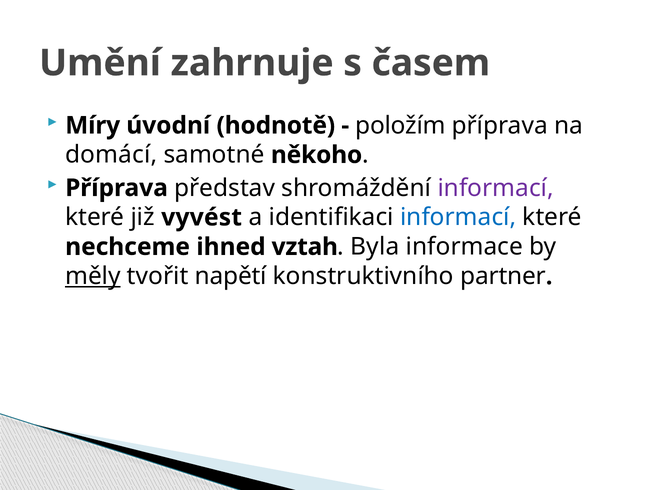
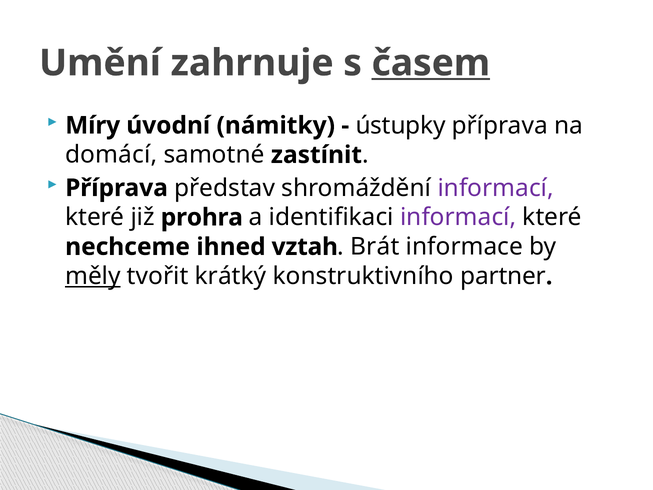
časem underline: none -> present (431, 63)
hodnotě: hodnotě -> námitky (276, 125)
položím: položím -> ústupky (401, 125)
někoho: někoho -> zastínit (316, 155)
vyvést: vyvést -> prohra (202, 217)
informací colour: blue -> purple (458, 217)
Byla: Byla -> Brát (375, 247)
napětí: napětí -> krátký (231, 276)
